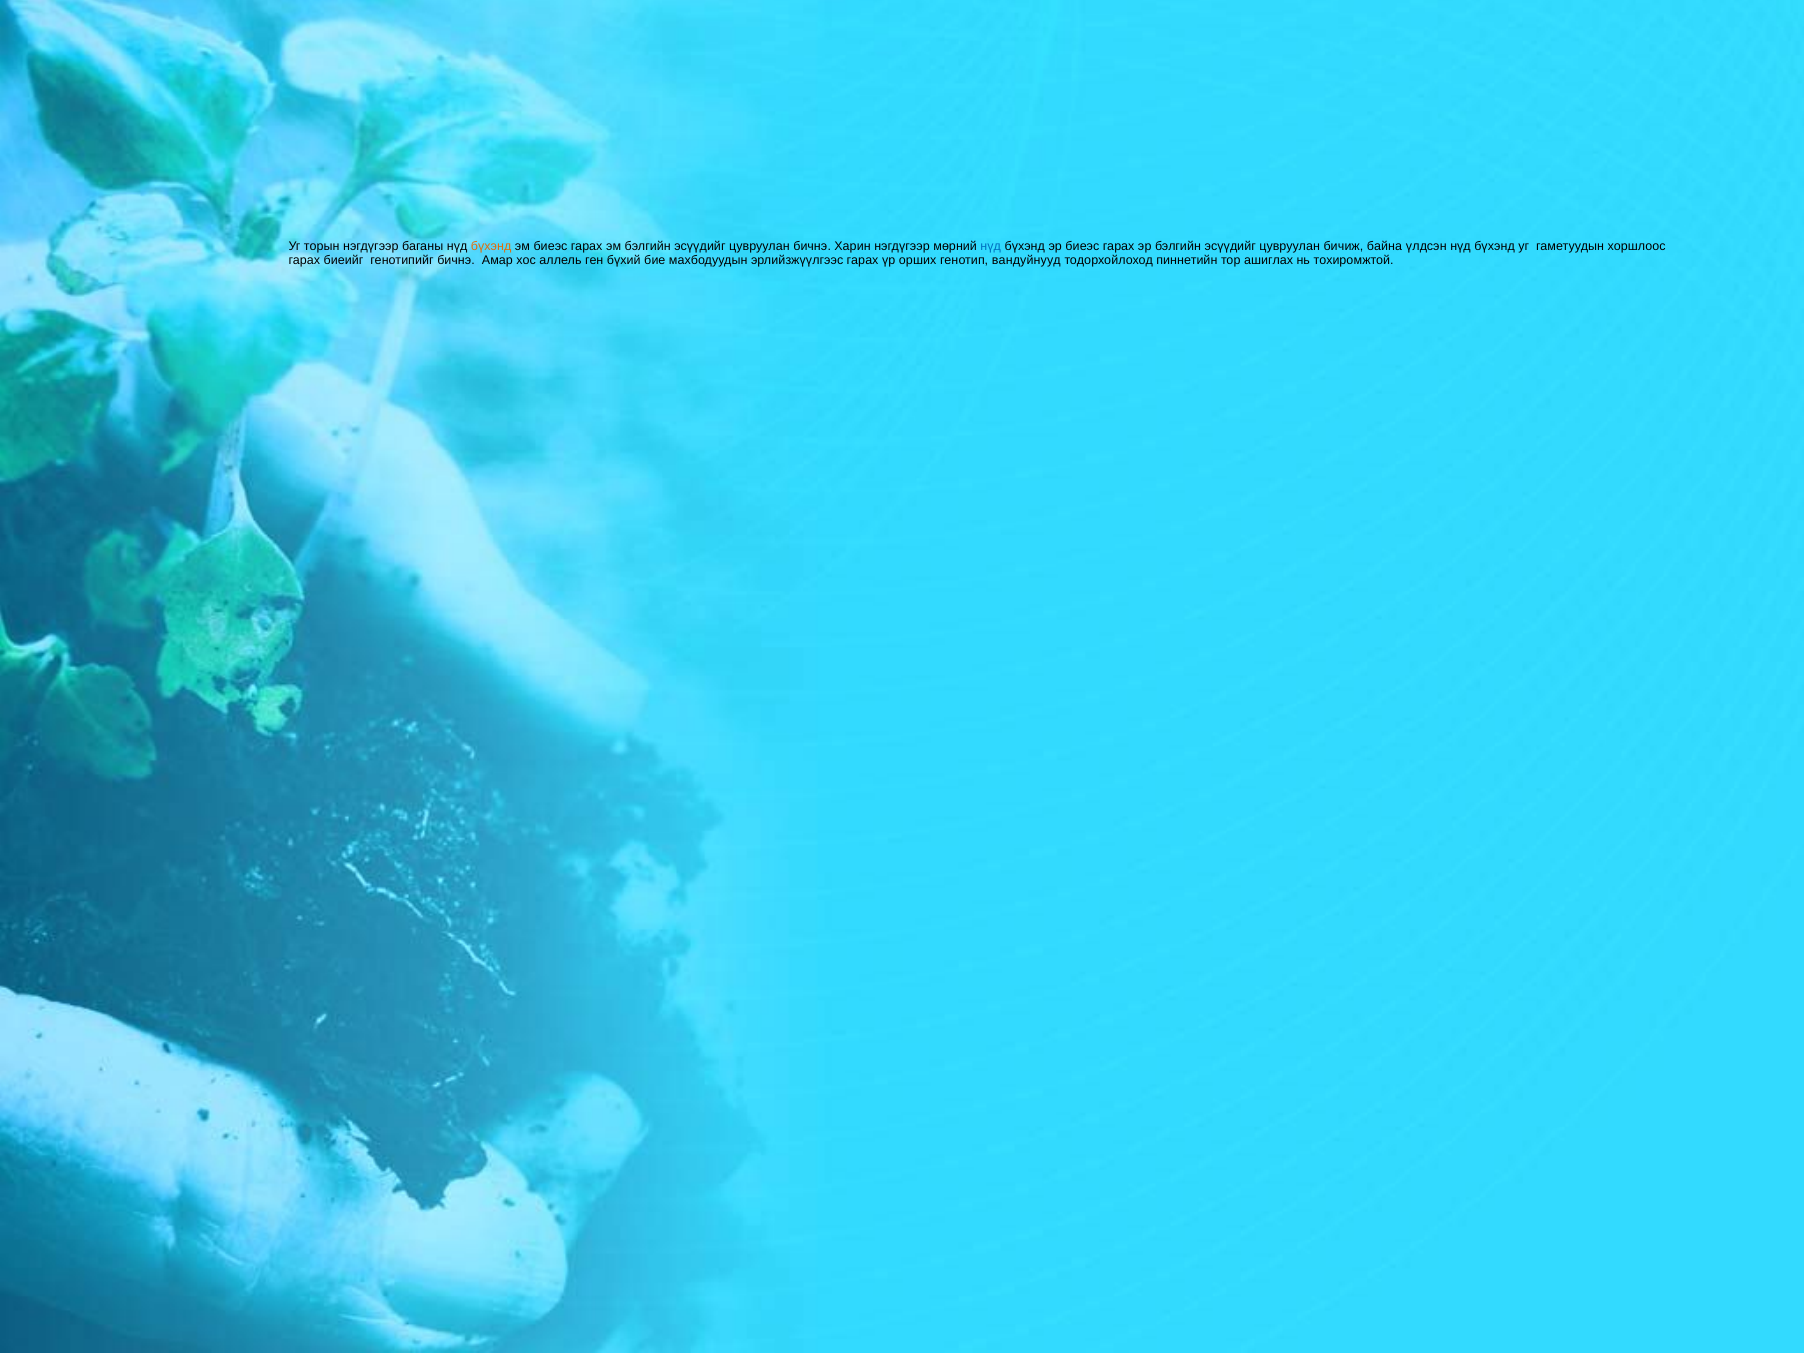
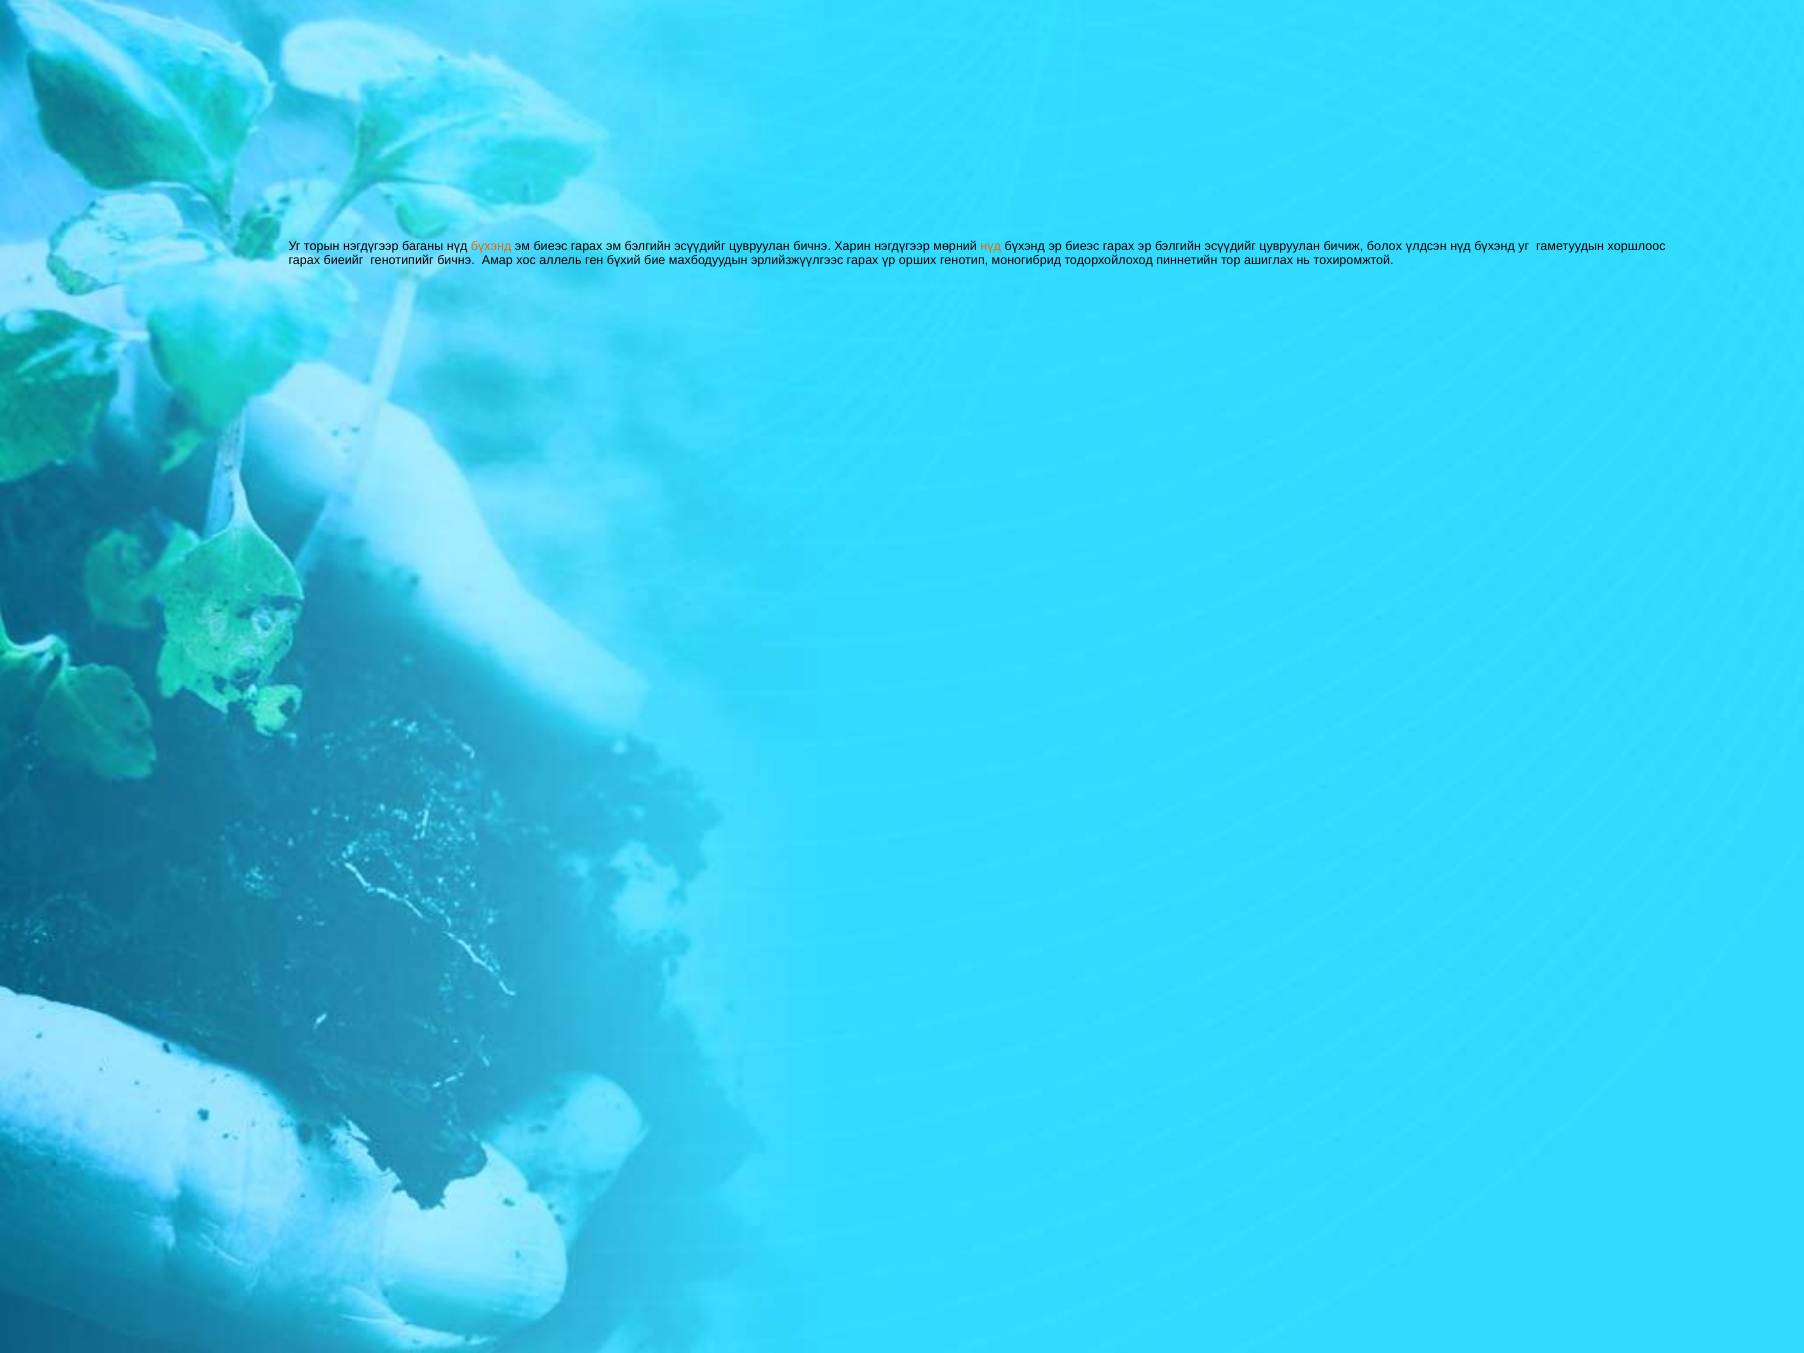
нүд colour: blue -> orange (991, 246)
байна: байна -> болох (1384, 246)
вандуйнууд: вандуйнууд -> моногибрид (1026, 260)
